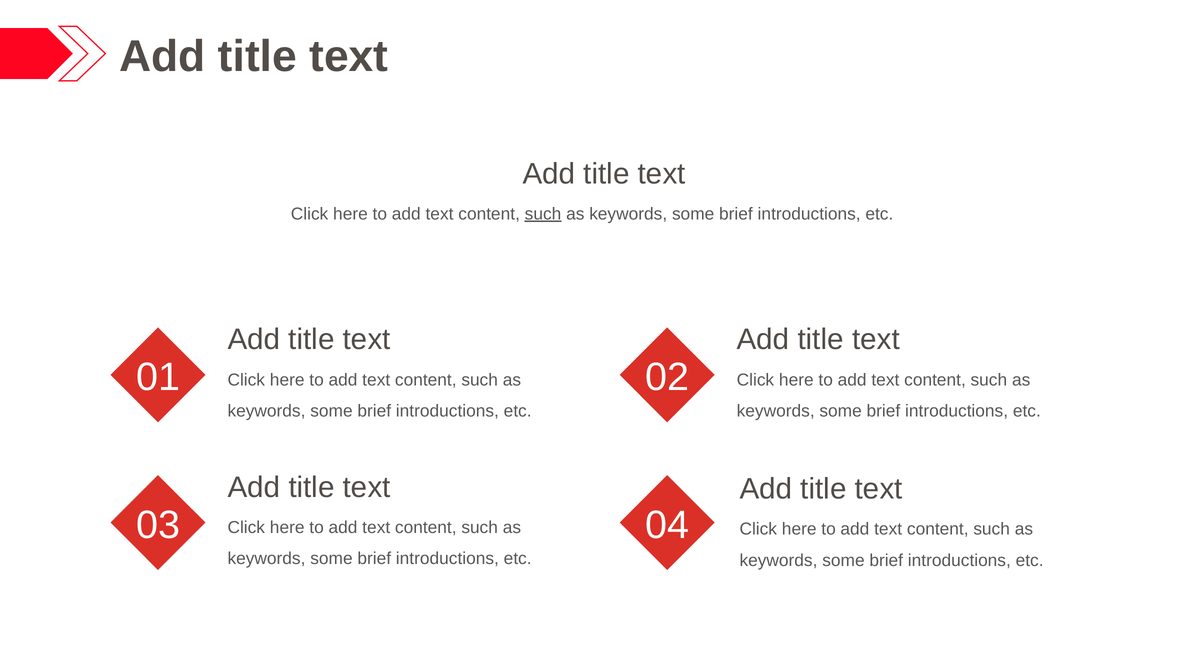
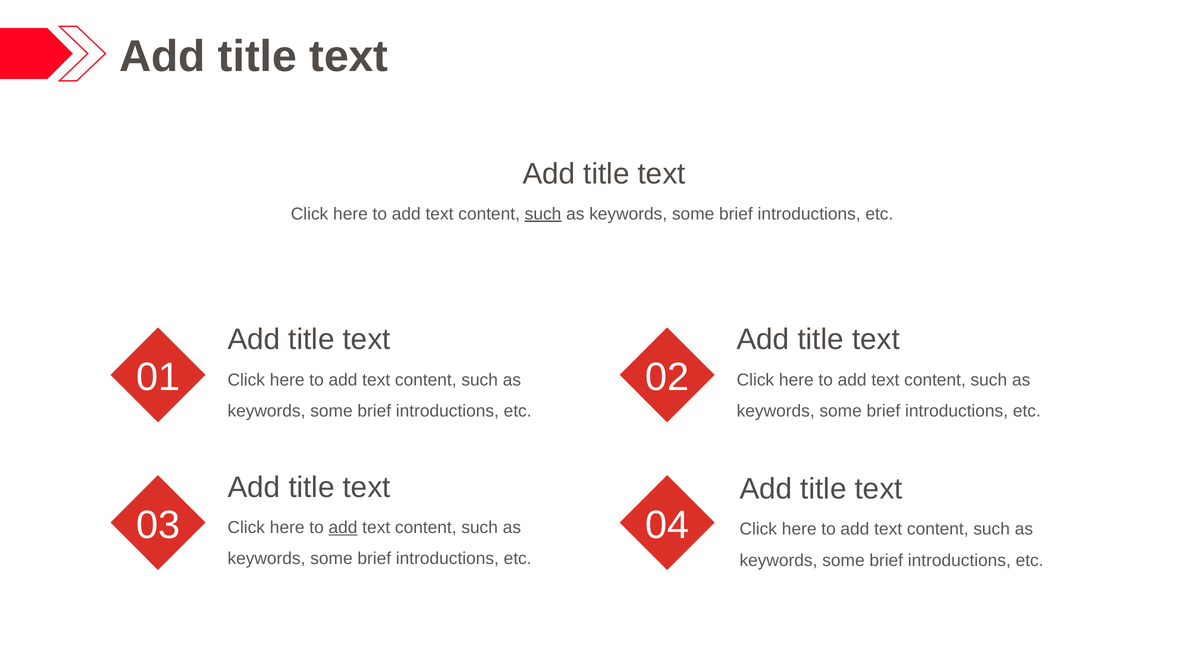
add underline: none -> present (343, 528)
